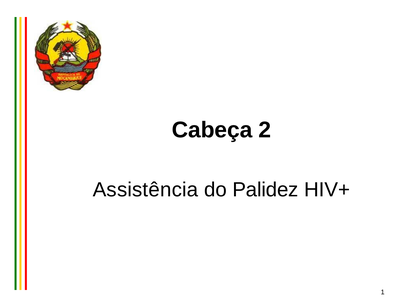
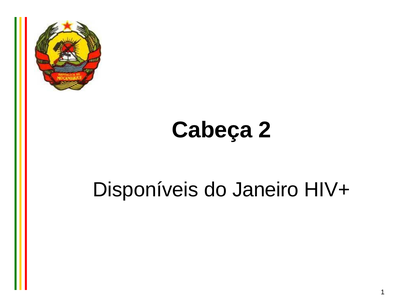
Assistência: Assistência -> Disponíveis (146, 190)
Palidez: Palidez -> Janeiro (265, 190)
